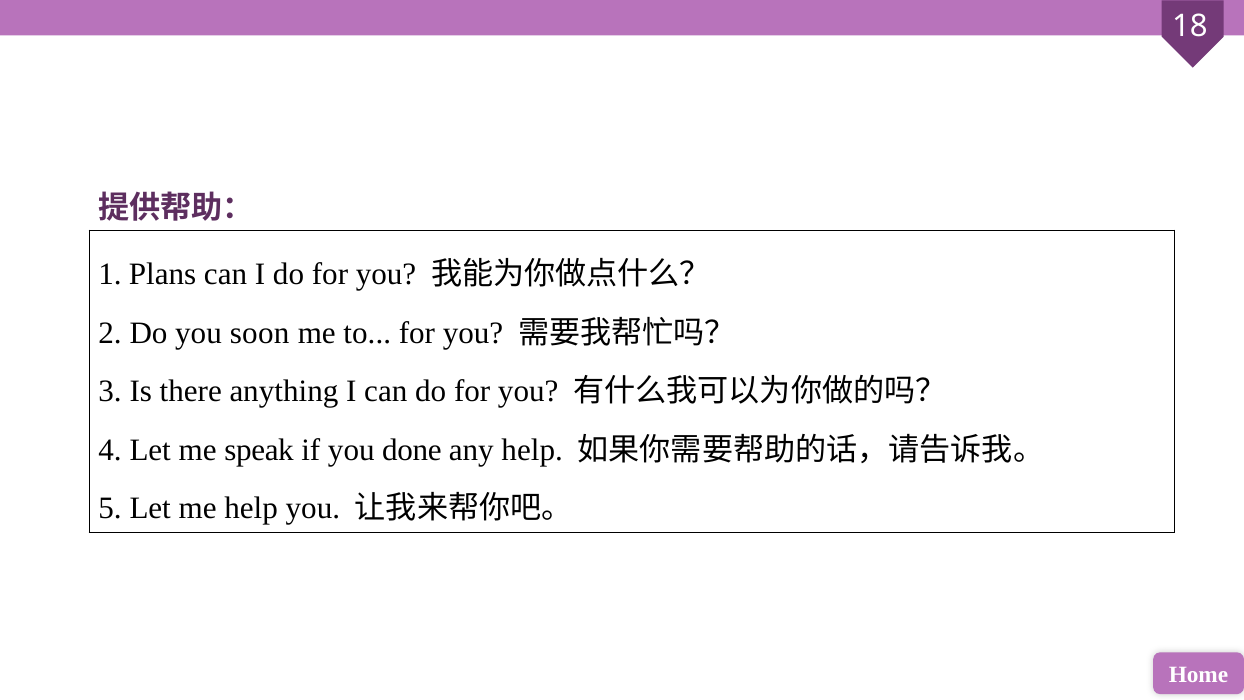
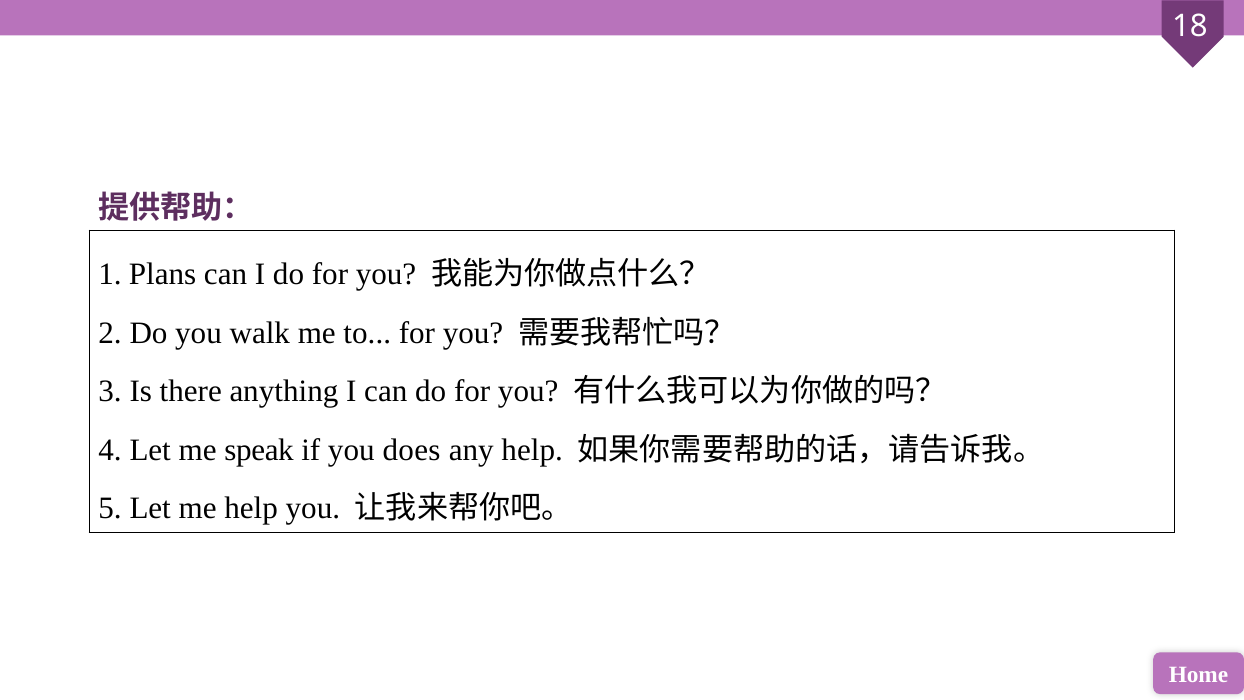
soon: soon -> walk (260, 333)
done: done -> does (412, 450)
